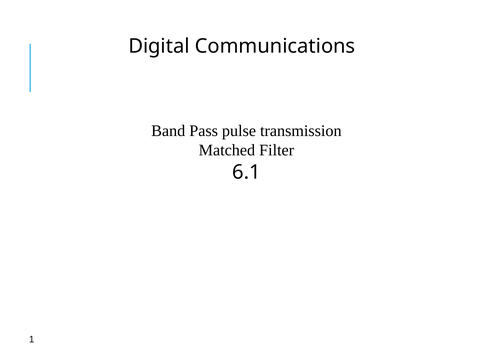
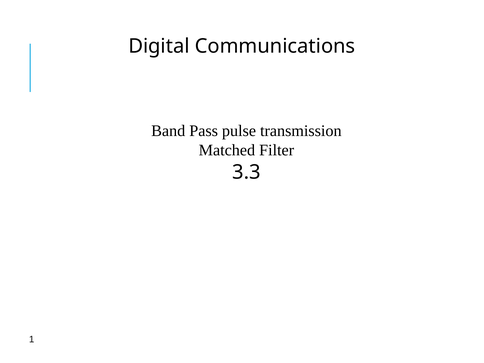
6.1: 6.1 -> 3.3 (246, 172)
